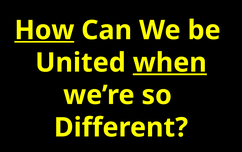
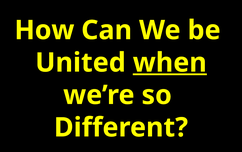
How underline: present -> none (44, 30)
